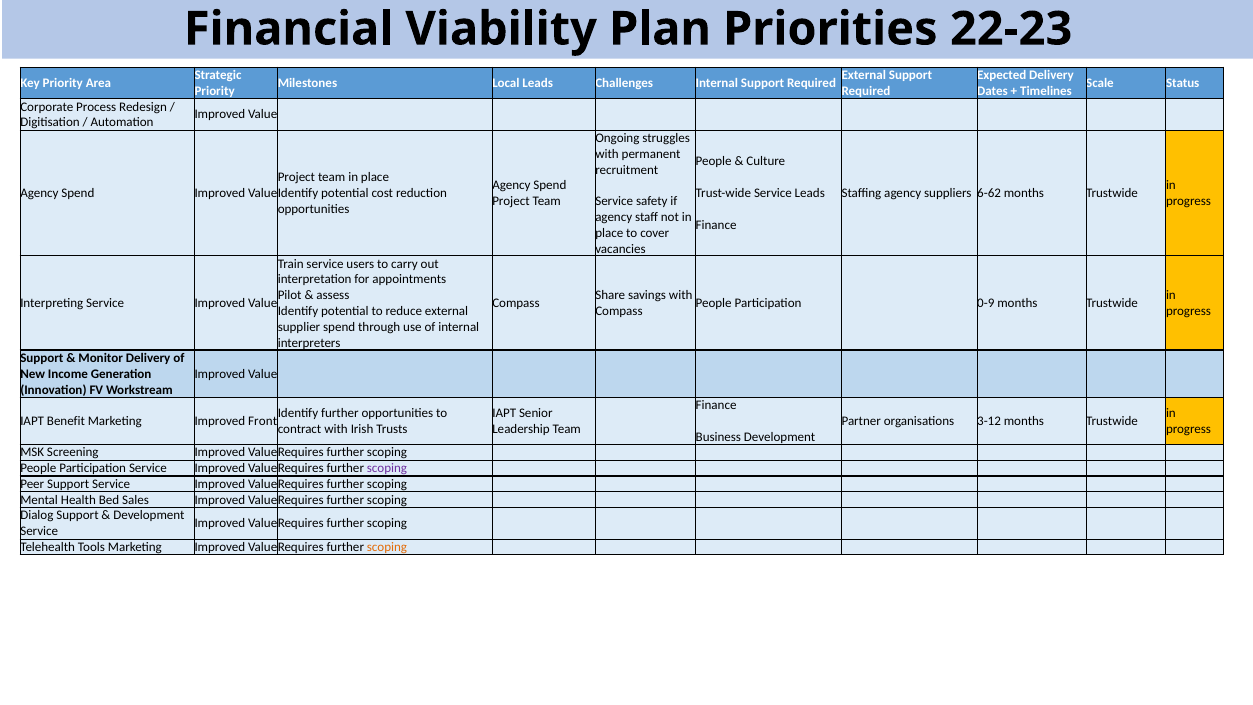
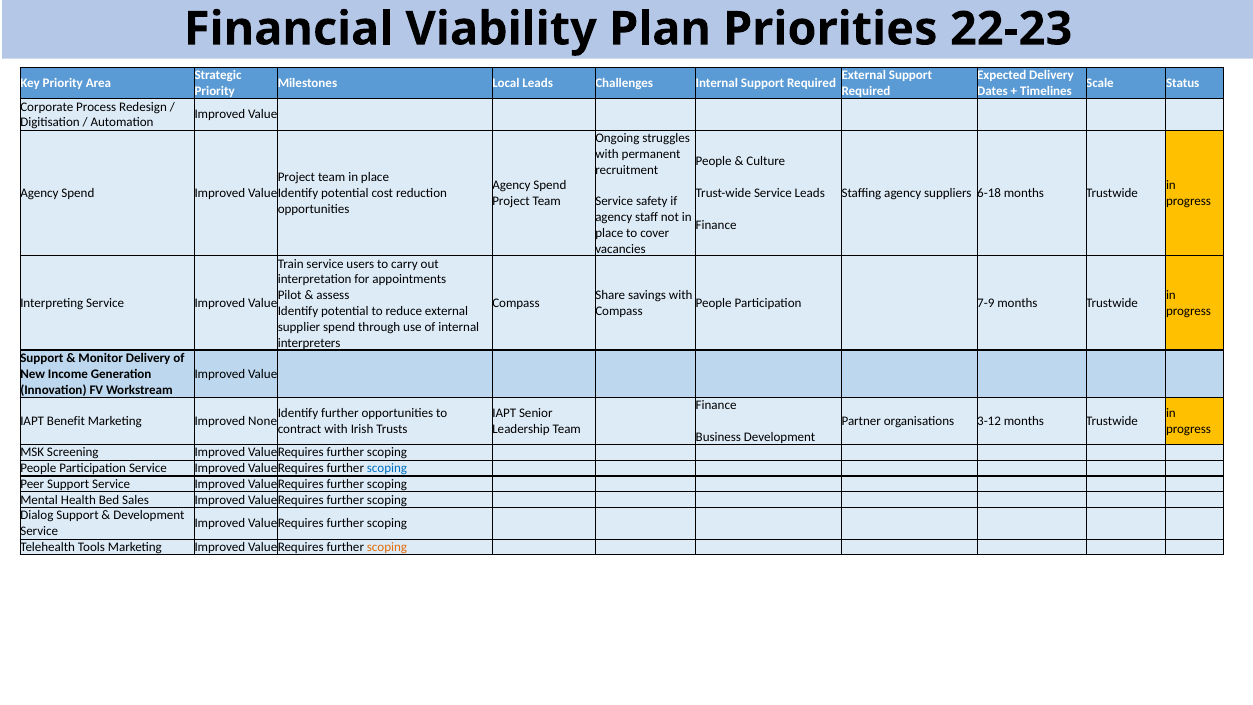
6-62: 6-62 -> 6-18 (989, 193)
0-9: 0-9 -> 7-9 (986, 303)
Front: Front -> None (263, 421)
scoping colour: purple -> blue (387, 468)
